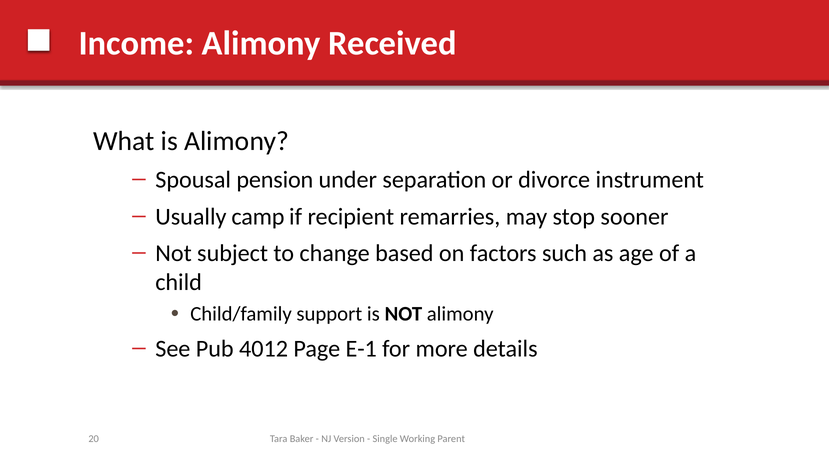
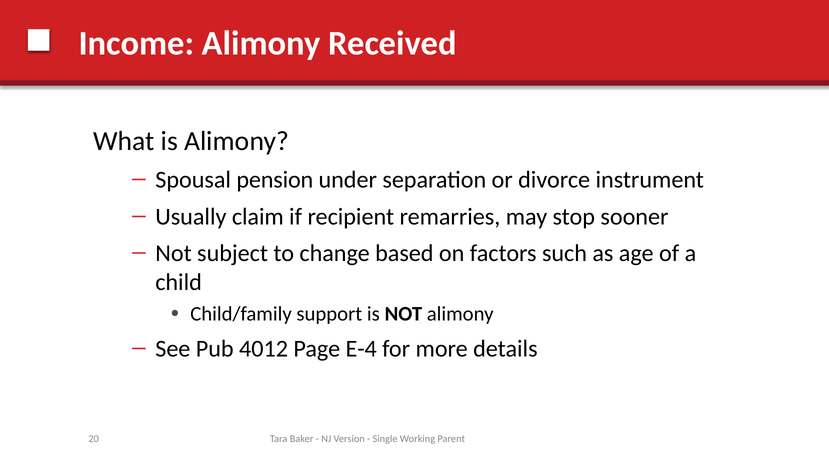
camp: camp -> claim (258, 217)
E-1: E-1 -> E-4 (361, 349)
